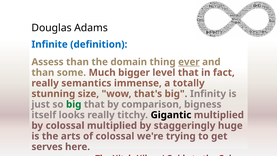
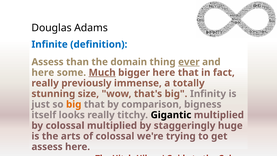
than: than -> here (43, 72)
Much underline: none -> present (102, 72)
bigger level: level -> here (164, 72)
semantics: semantics -> previously (86, 83)
big colour: green -> orange (74, 104)
serves: serves -> assess (47, 147)
